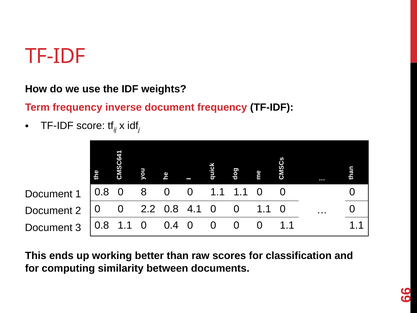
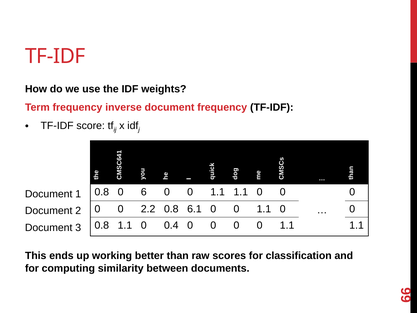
0 8: 8 -> 6 (144, 192)
4.1: 4.1 -> 6.1 (194, 209)
